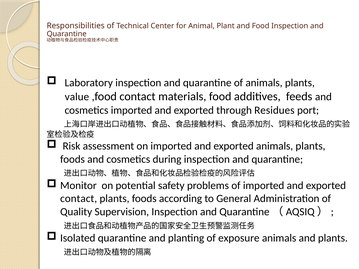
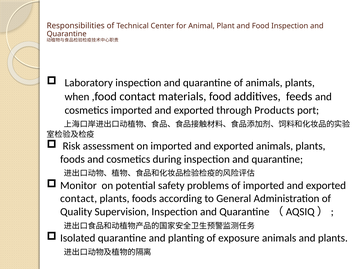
value: value -> when (77, 97)
Residues: Residues -> Products (274, 110)
